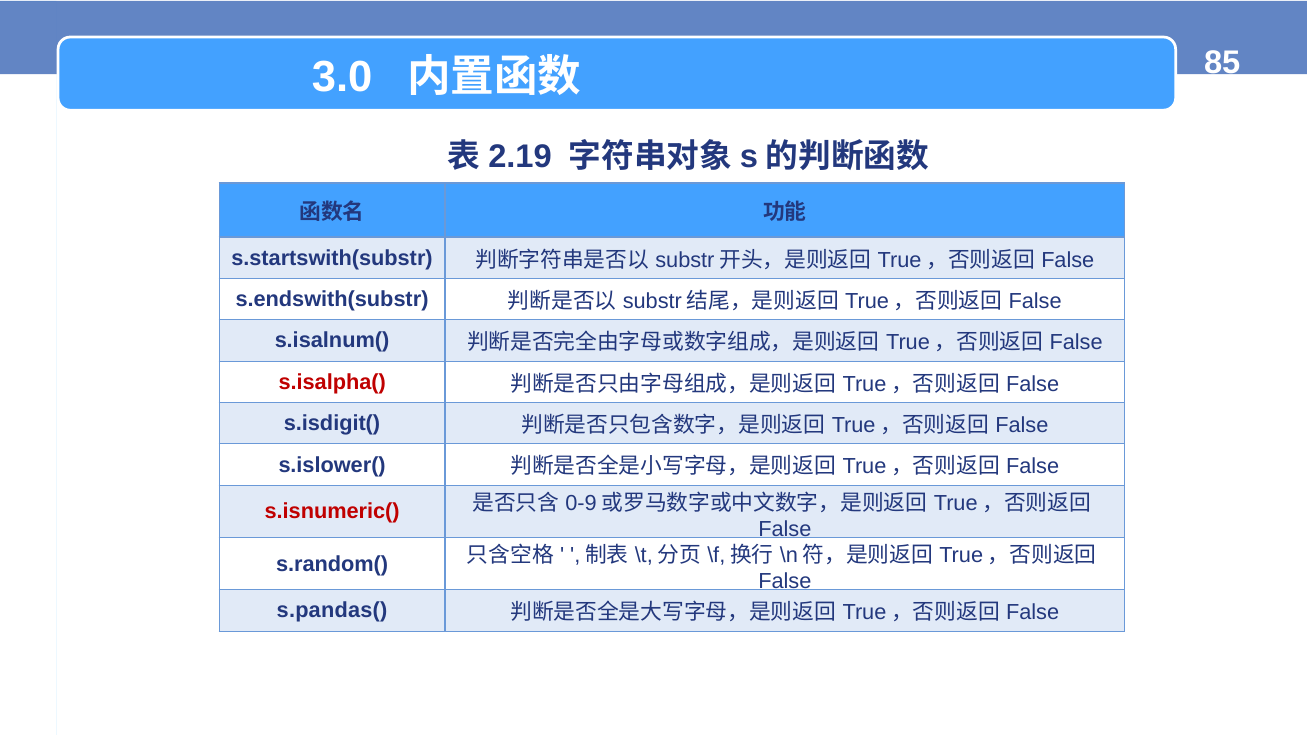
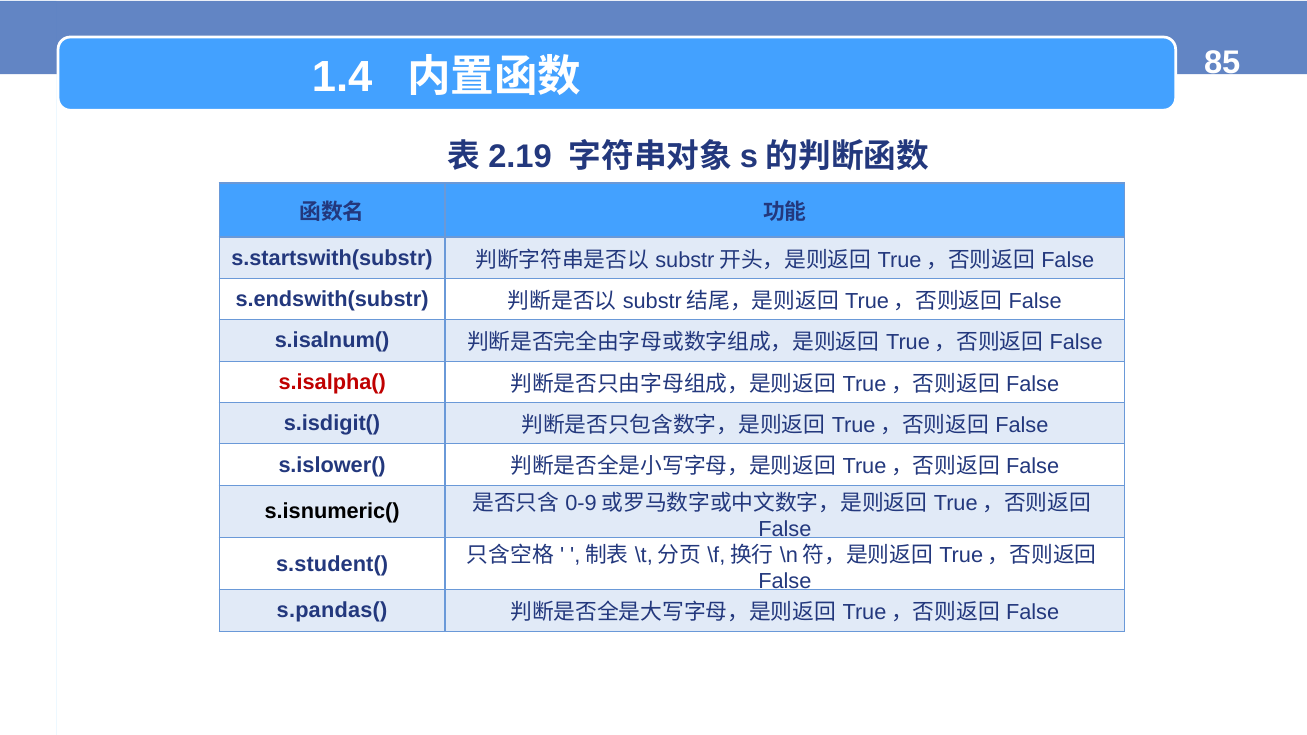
3.0: 3.0 -> 1.4 (342, 77)
s.isnumeric( colour: red -> black (332, 512)
s.random(: s.random( -> s.student( (332, 564)
